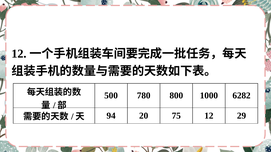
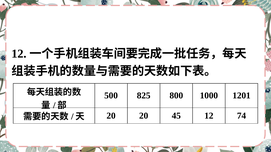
780: 780 -> 825 (144, 96)
6282: 6282 -> 1201 (242, 96)
94: 94 -> 20 (111, 116)
75: 75 -> 45 (176, 116)
29: 29 -> 74 (242, 116)
